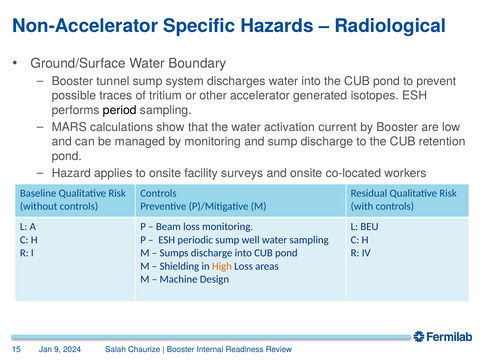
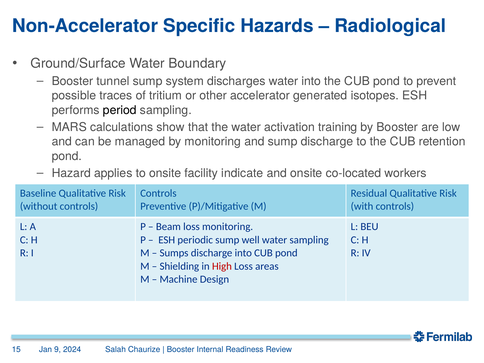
current: current -> training (338, 127)
surveys: surveys -> indicate (242, 173)
High colour: orange -> red (222, 266)
